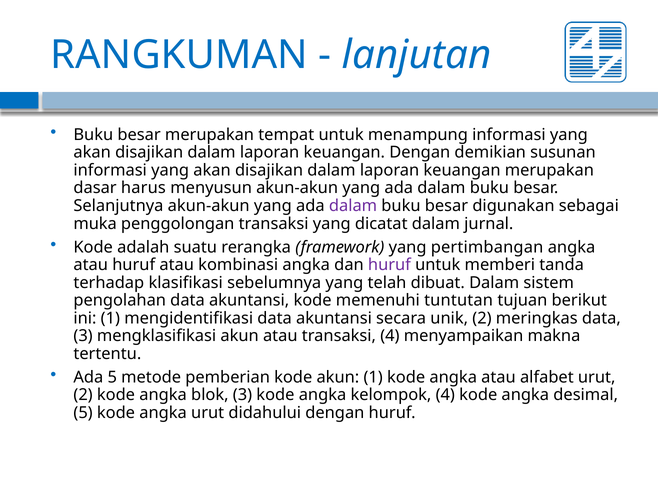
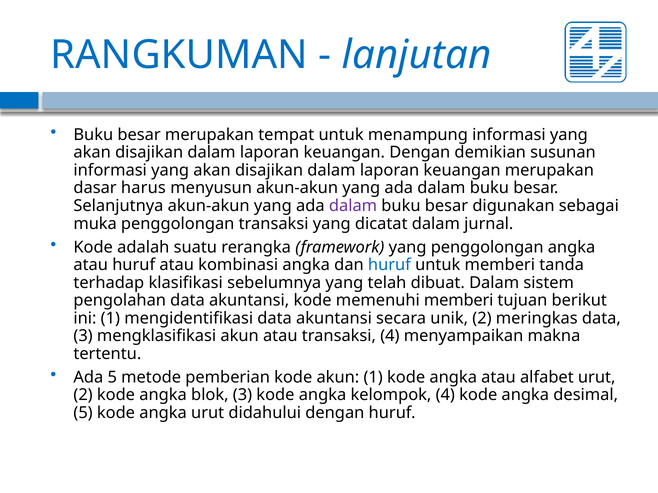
yang pertimbangan: pertimbangan -> penggolongan (487, 247)
huruf colour: purple -> blue (389, 265)
memenuhi tuntutan: tuntutan -> memberi (459, 301)
